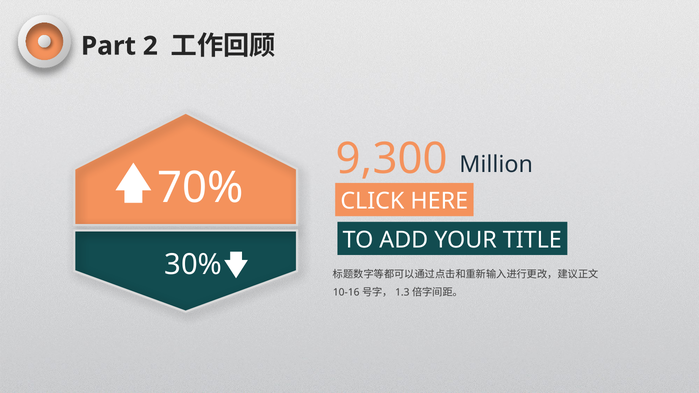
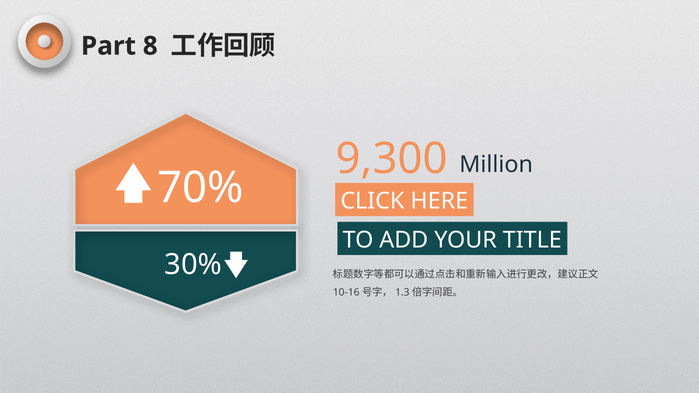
2: 2 -> 8 (150, 46)
